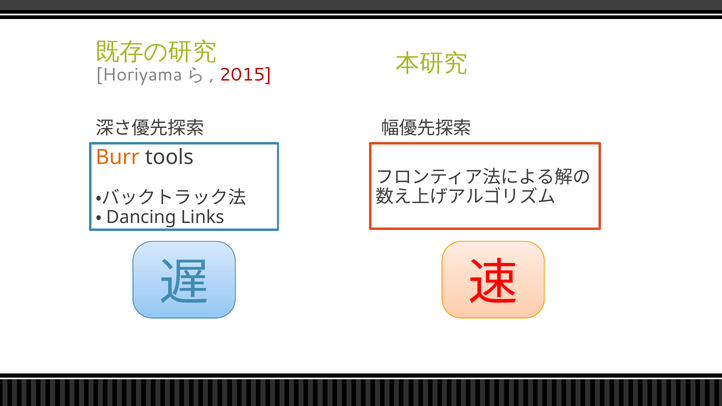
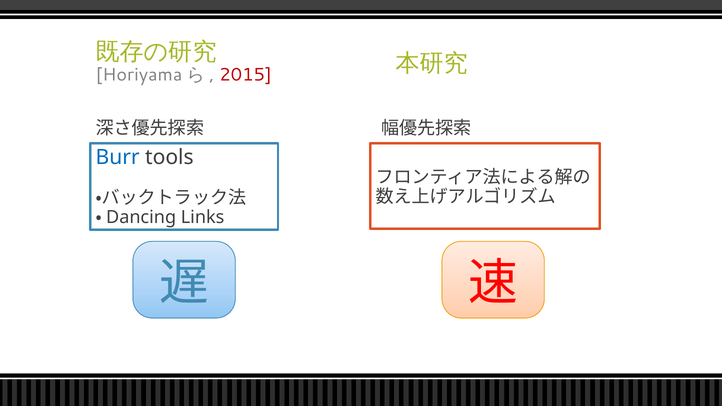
Burr colour: orange -> blue (118, 157)
